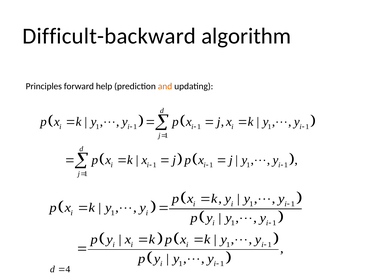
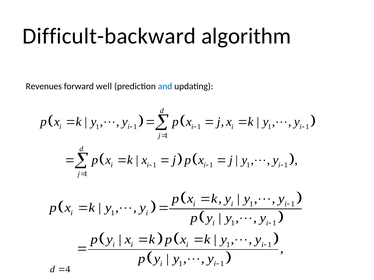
Principles: Principles -> Revenues (44, 86)
help: help -> well (104, 86)
and colour: orange -> blue (165, 86)
